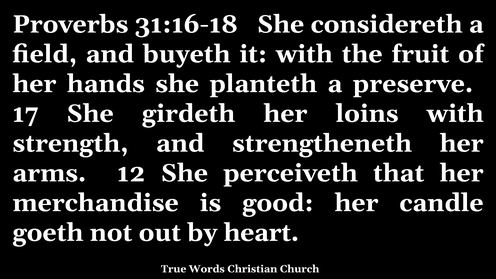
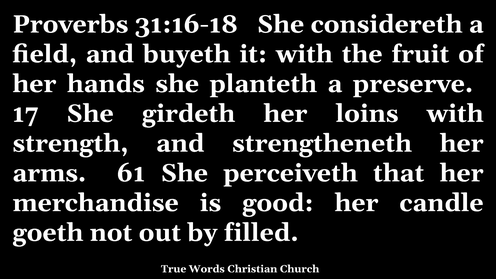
12: 12 -> 61 (131, 173)
heart: heart -> filled (261, 233)
